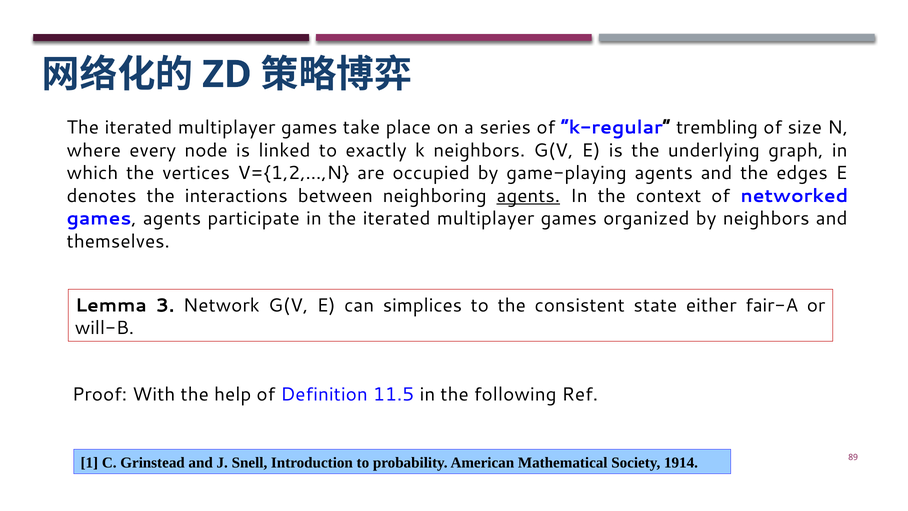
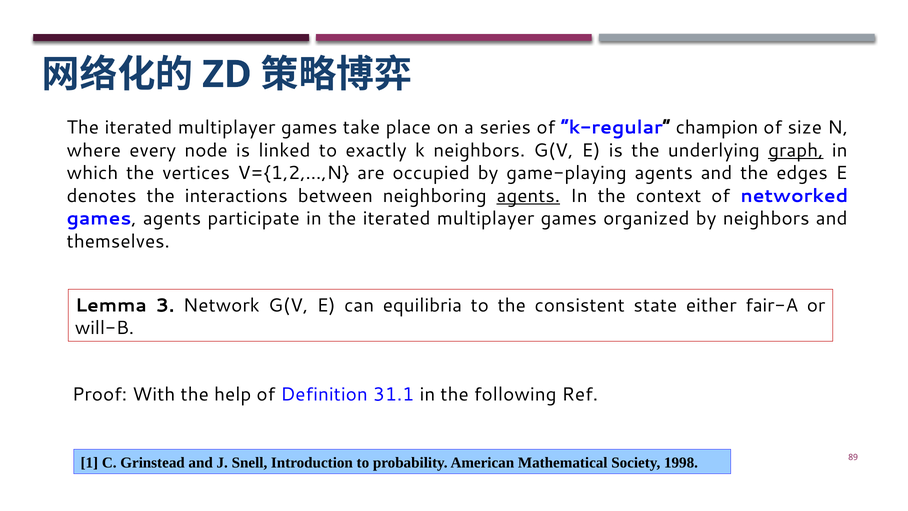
trembling: trembling -> champion (717, 128)
graph underline: none -> present (796, 150)
simplices: simplices -> equilibria (422, 305)
11.5: 11.5 -> 31.1 (394, 394)
1914: 1914 -> 1998 (681, 462)
